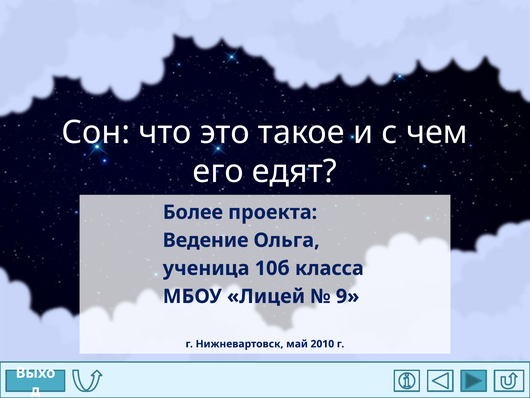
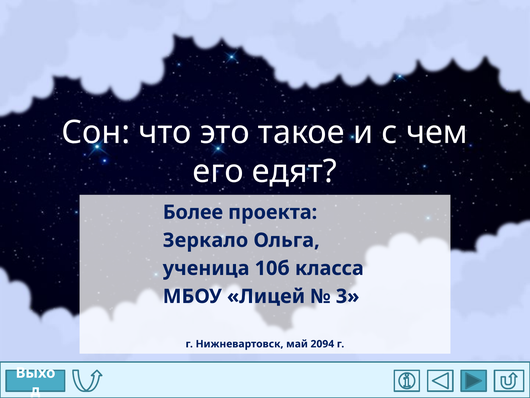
Ведение: Ведение -> Зеркало (205, 240)
9: 9 -> 3 (348, 296)
2010: 2010 -> 2094 (322, 344)
